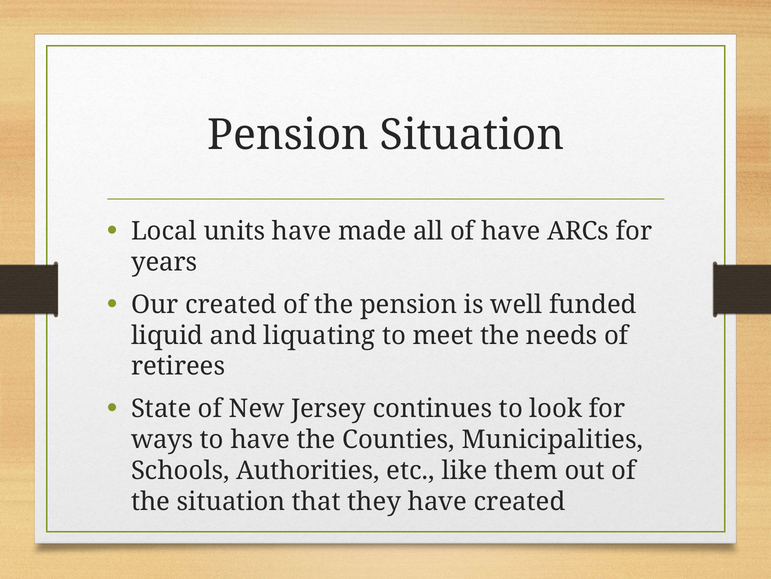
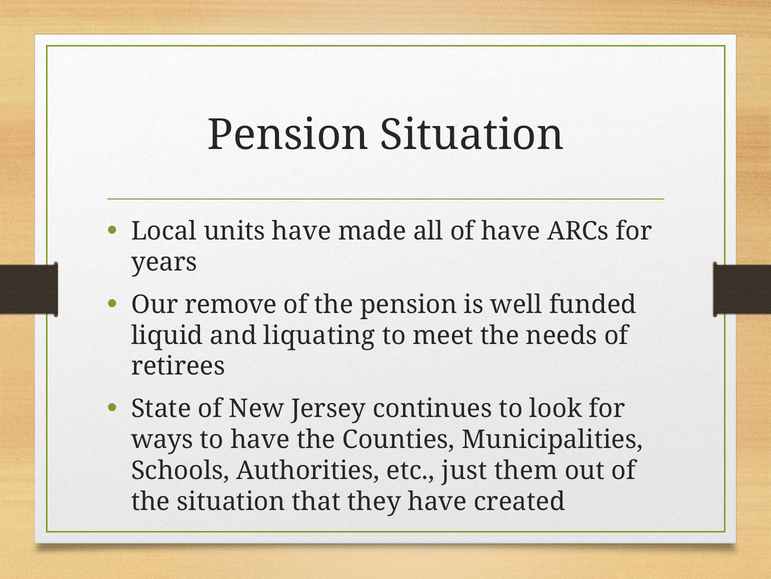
Our created: created -> remove (231, 304)
like: like -> just (464, 470)
